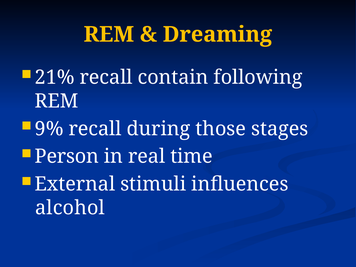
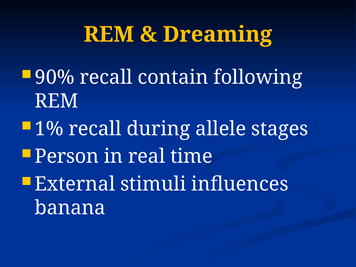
21%: 21% -> 90% (55, 77)
9%: 9% -> 1% (49, 129)
those: those -> allele (221, 129)
alcohol: alcohol -> banana (70, 208)
